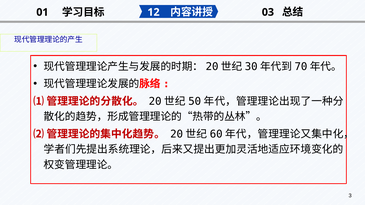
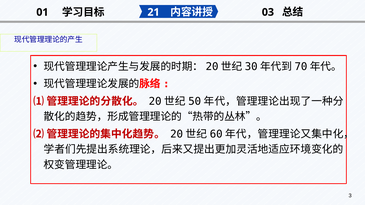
12: 12 -> 21 (154, 12)
